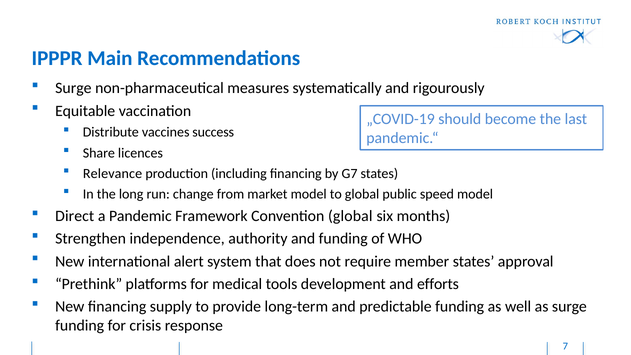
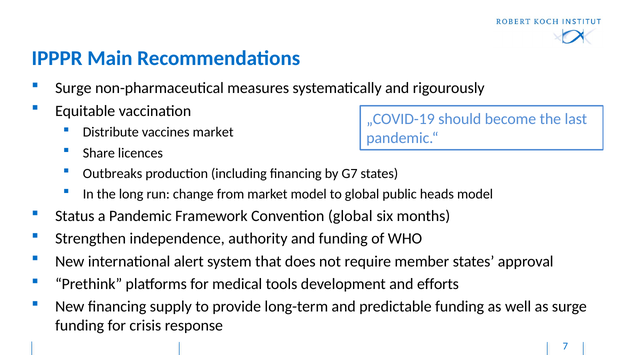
vaccines success: success -> market (213, 132)
Relevance: Relevance -> Outbreaks (113, 174)
speed: speed -> heads (437, 194)
Direct: Direct -> Status (75, 216)
